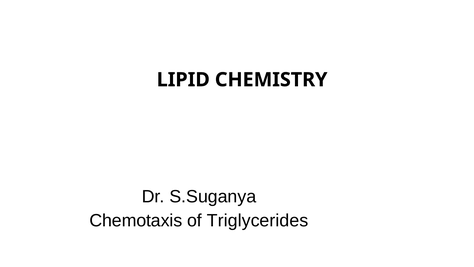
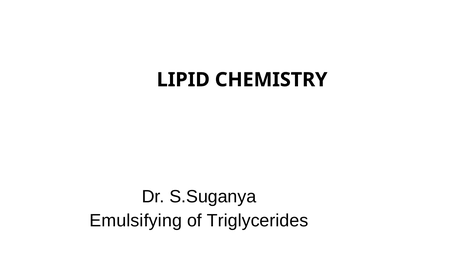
Chemotaxis: Chemotaxis -> Emulsifying (136, 220)
